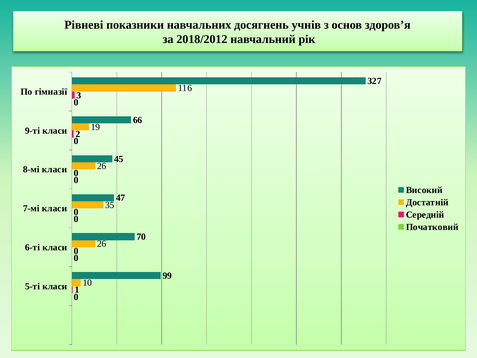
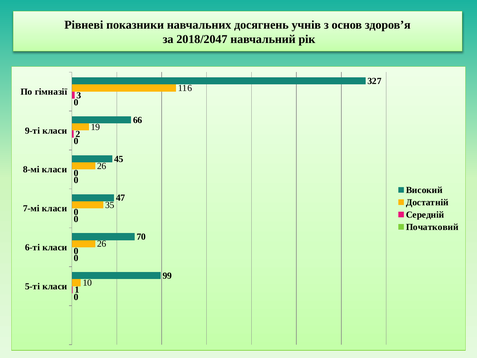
2018/2012: 2018/2012 -> 2018/2047 (202, 39)
